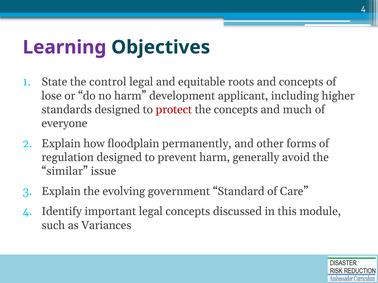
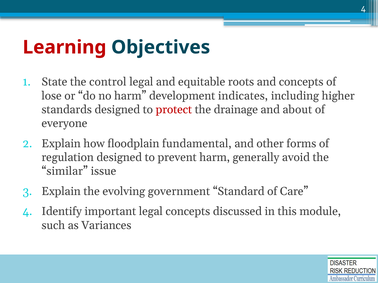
Learning colour: purple -> red (64, 47)
applicant: applicant -> indicates (243, 96)
the concepts: concepts -> drainage (236, 110)
much: much -> about (297, 110)
permanently: permanently -> fundamental (197, 144)
